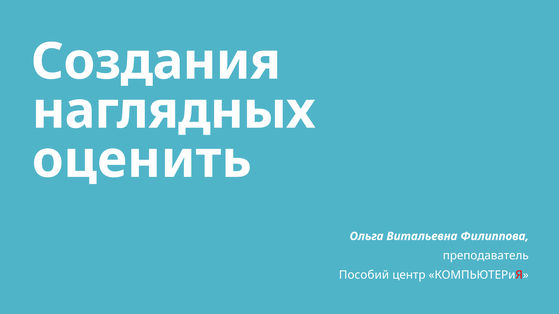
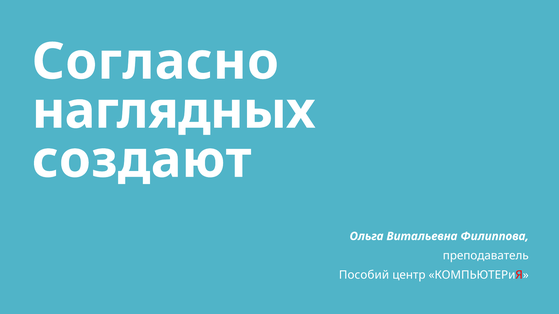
Создания: Создания -> Согласно (155, 62)
оценить: оценить -> создают (142, 160)
